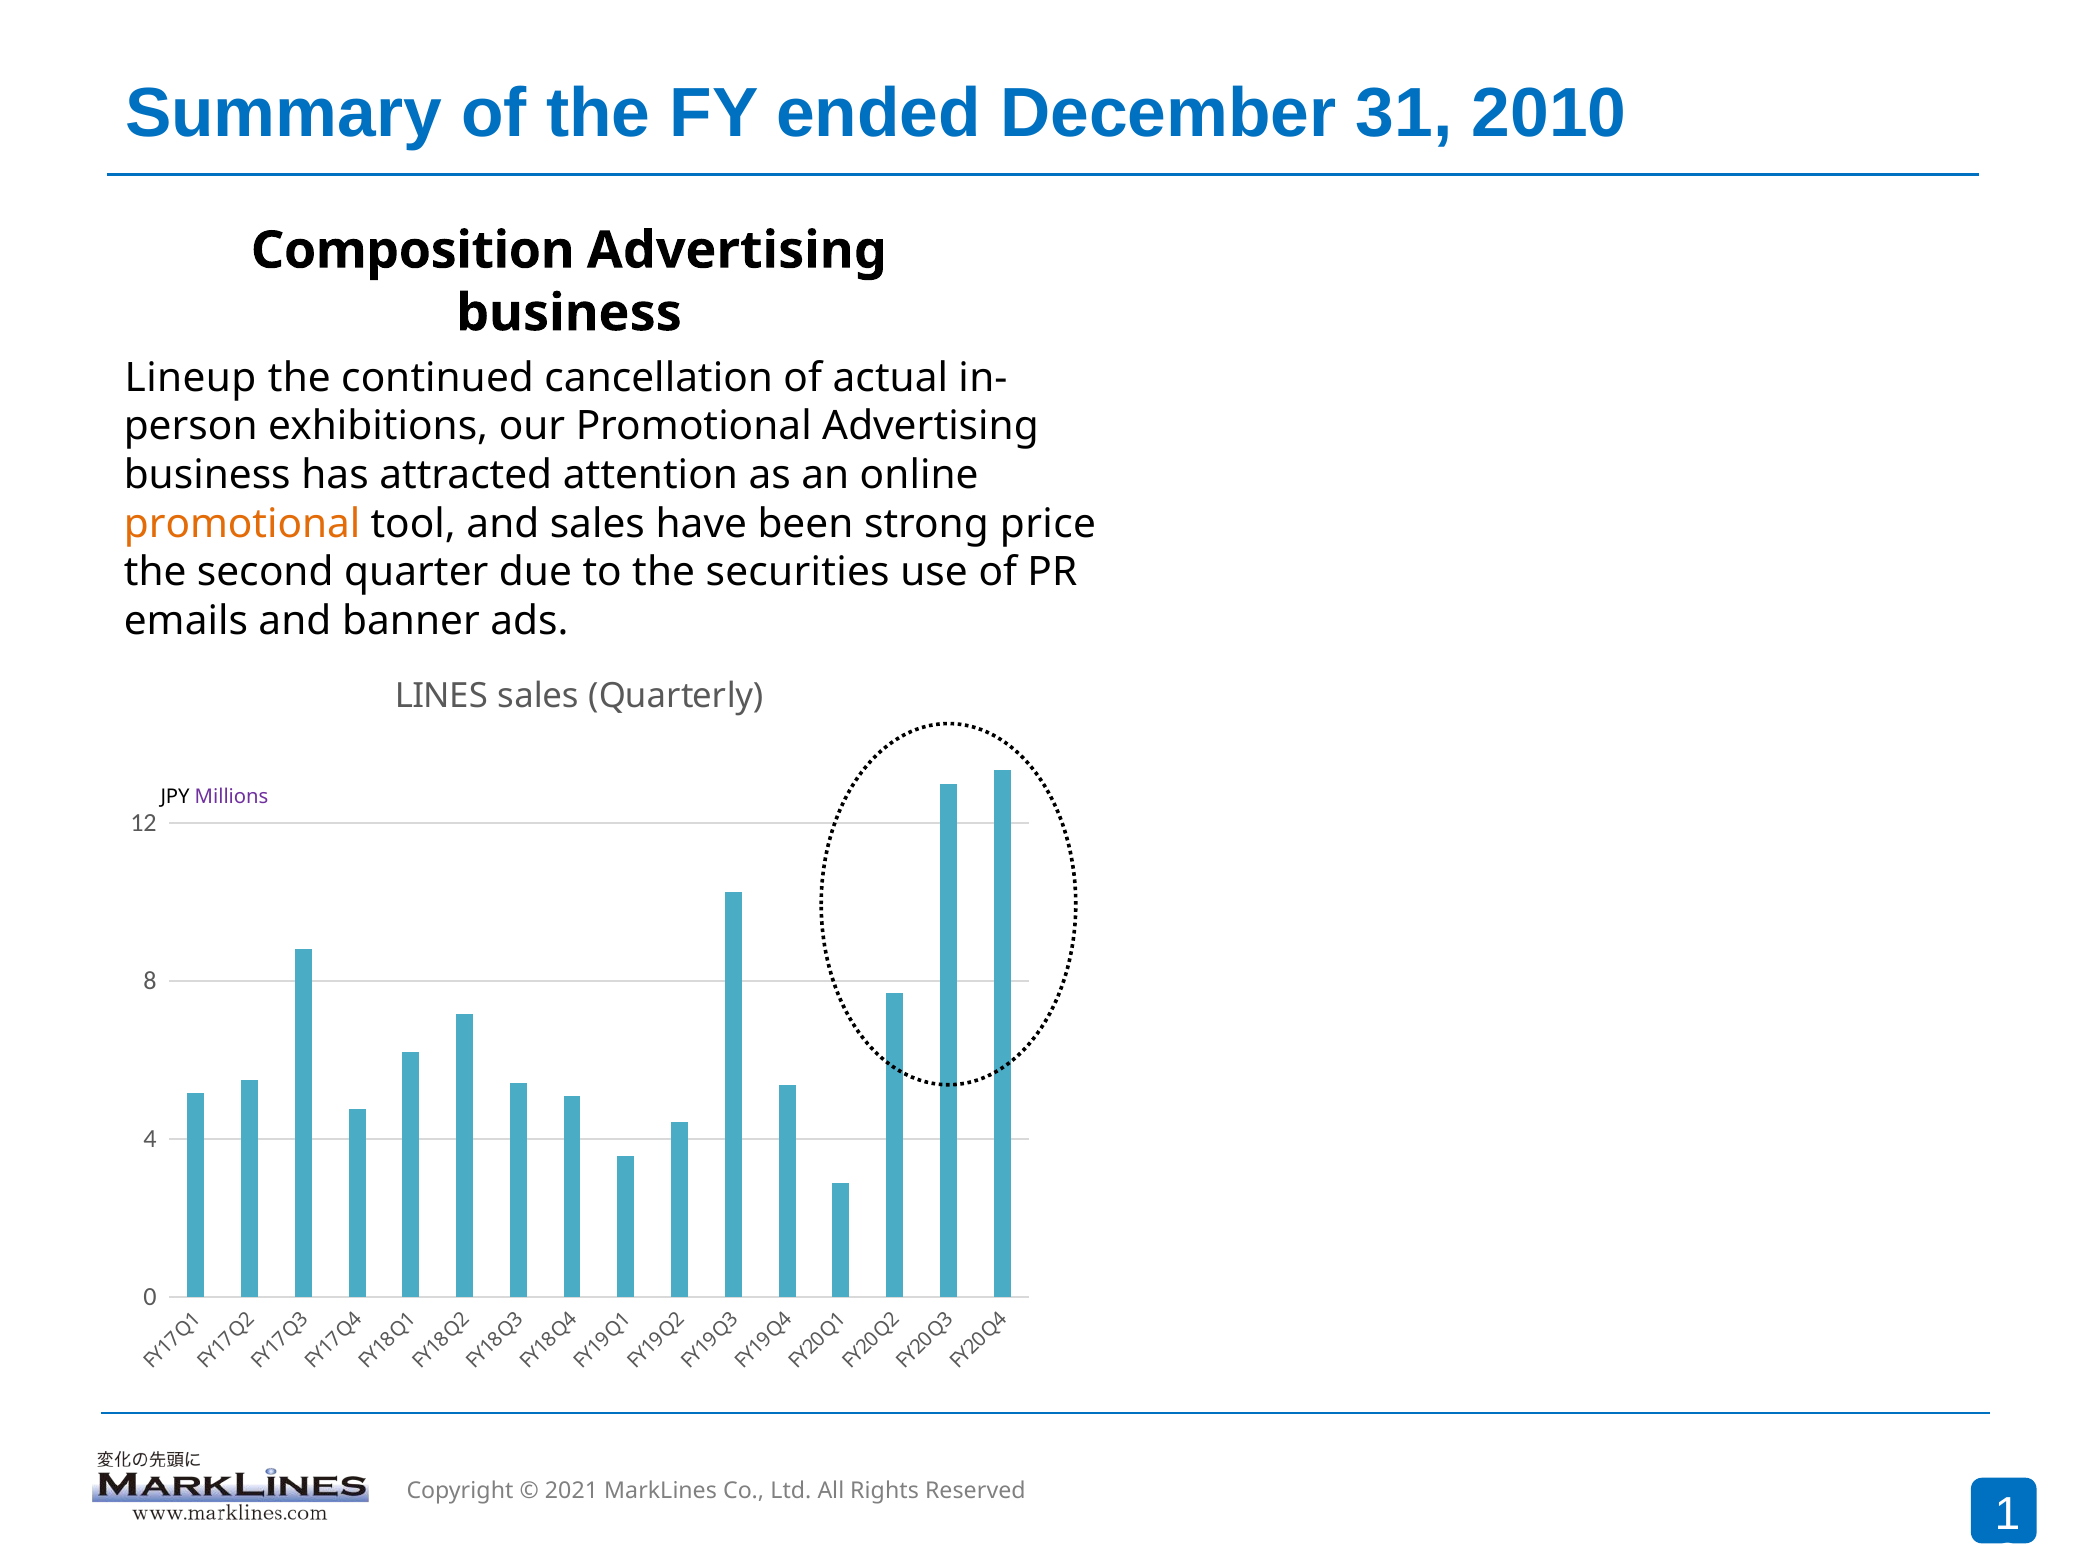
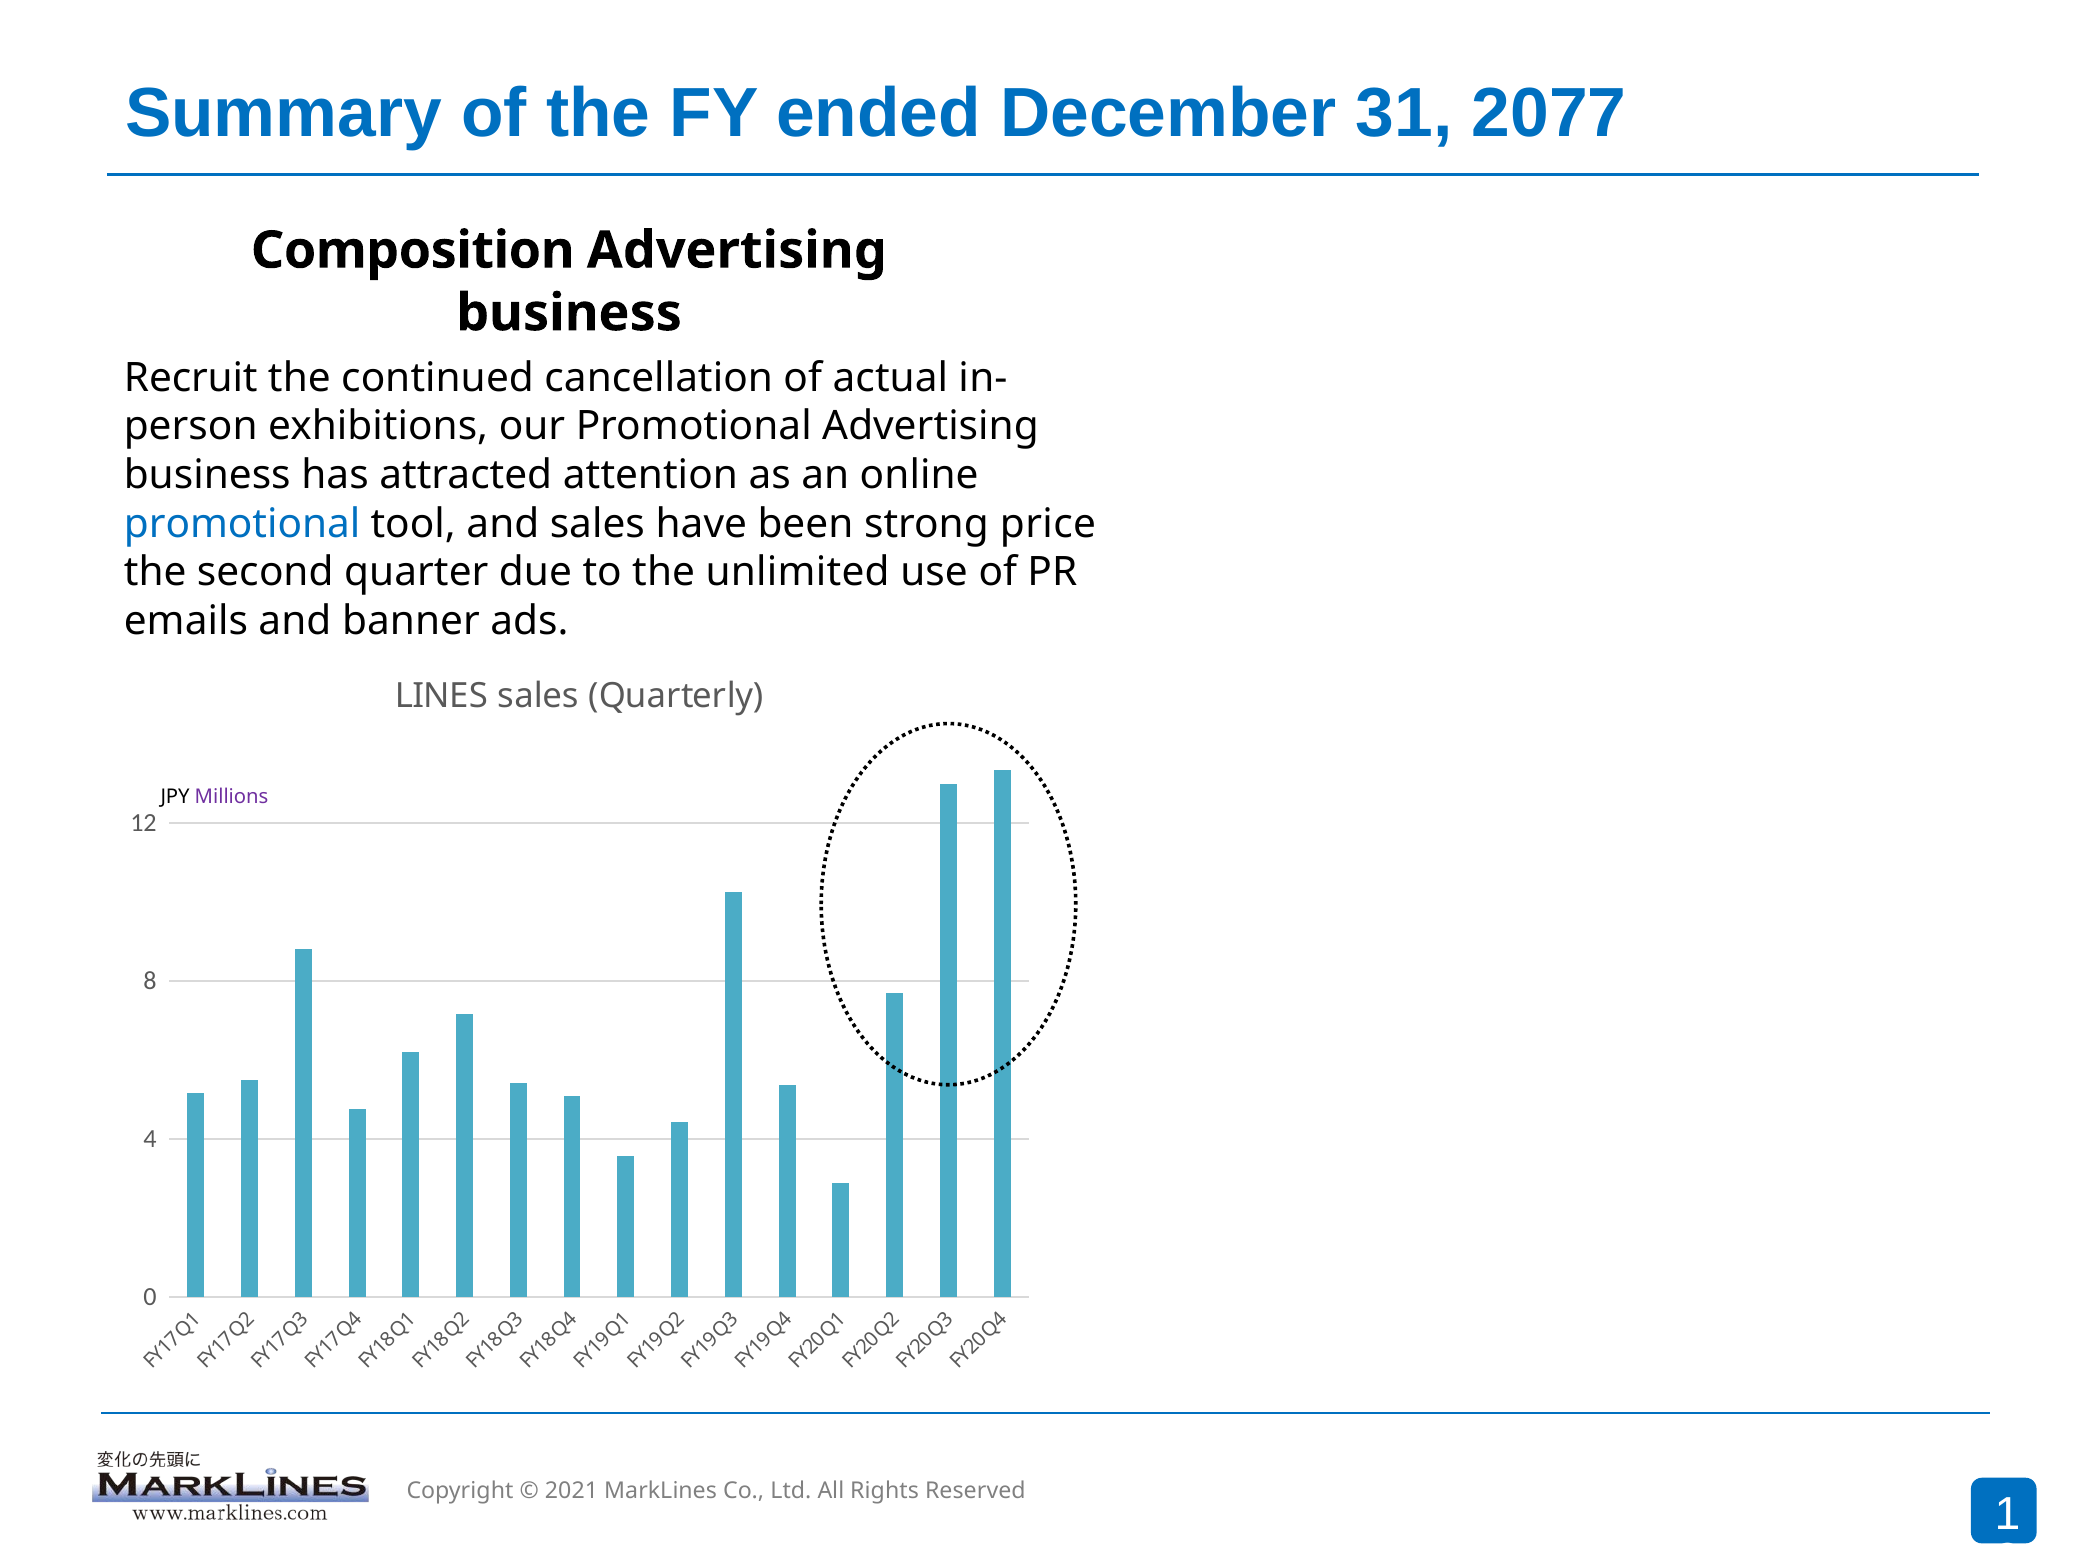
2010: 2010 -> 2077 (1549, 114)
Lineup: Lineup -> Recruit (191, 378)
promotional colour: orange -> blue (242, 524)
securities: securities -> unlimited (798, 573)
